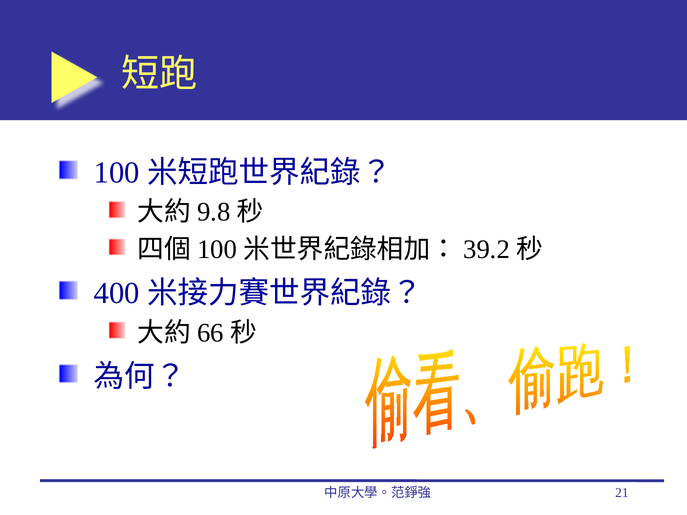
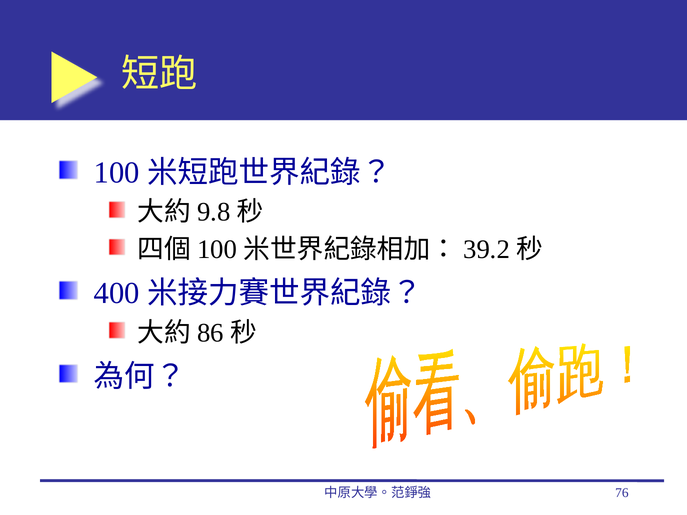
66: 66 -> 86 (210, 333)
21: 21 -> 76 (622, 493)
